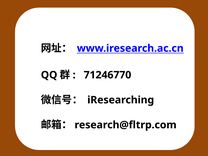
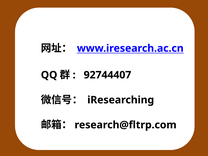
71246770: 71246770 -> 92744407 (107, 75)
